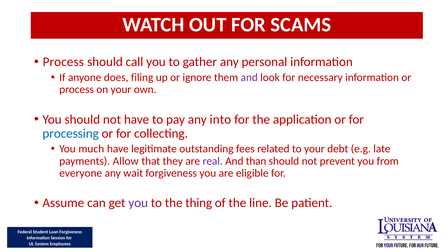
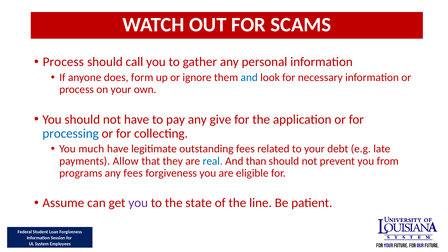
filing: filing -> form (142, 77)
and colour: purple -> blue (249, 77)
into: into -> give (220, 119)
real colour: purple -> blue (213, 161)
everyone: everyone -> programs (81, 173)
any wait: wait -> fees (133, 173)
thing: thing -> state (199, 203)
